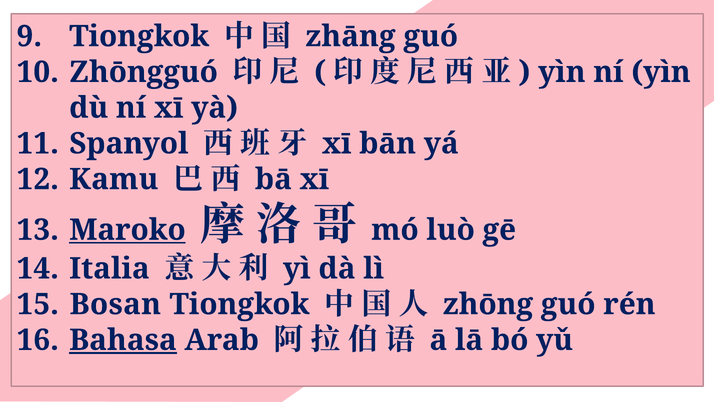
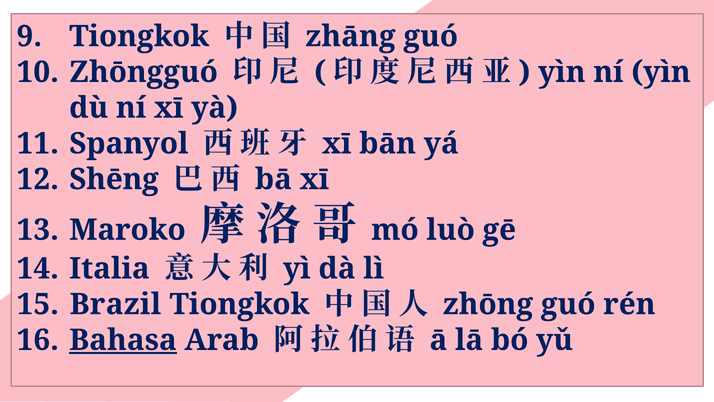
Kamu: Kamu -> Shēng (114, 179)
Maroko underline: present -> none (127, 230)
Bosan: Bosan -> Brazil (115, 304)
